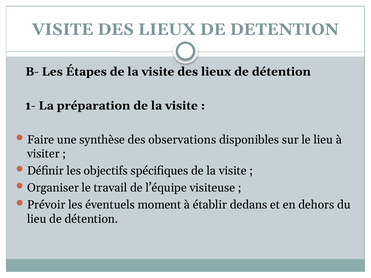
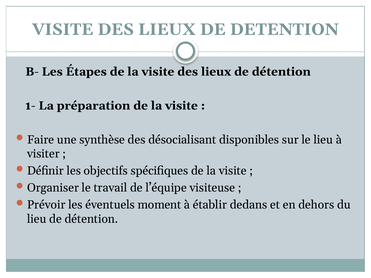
observations: observations -> désocialisant (182, 140)
